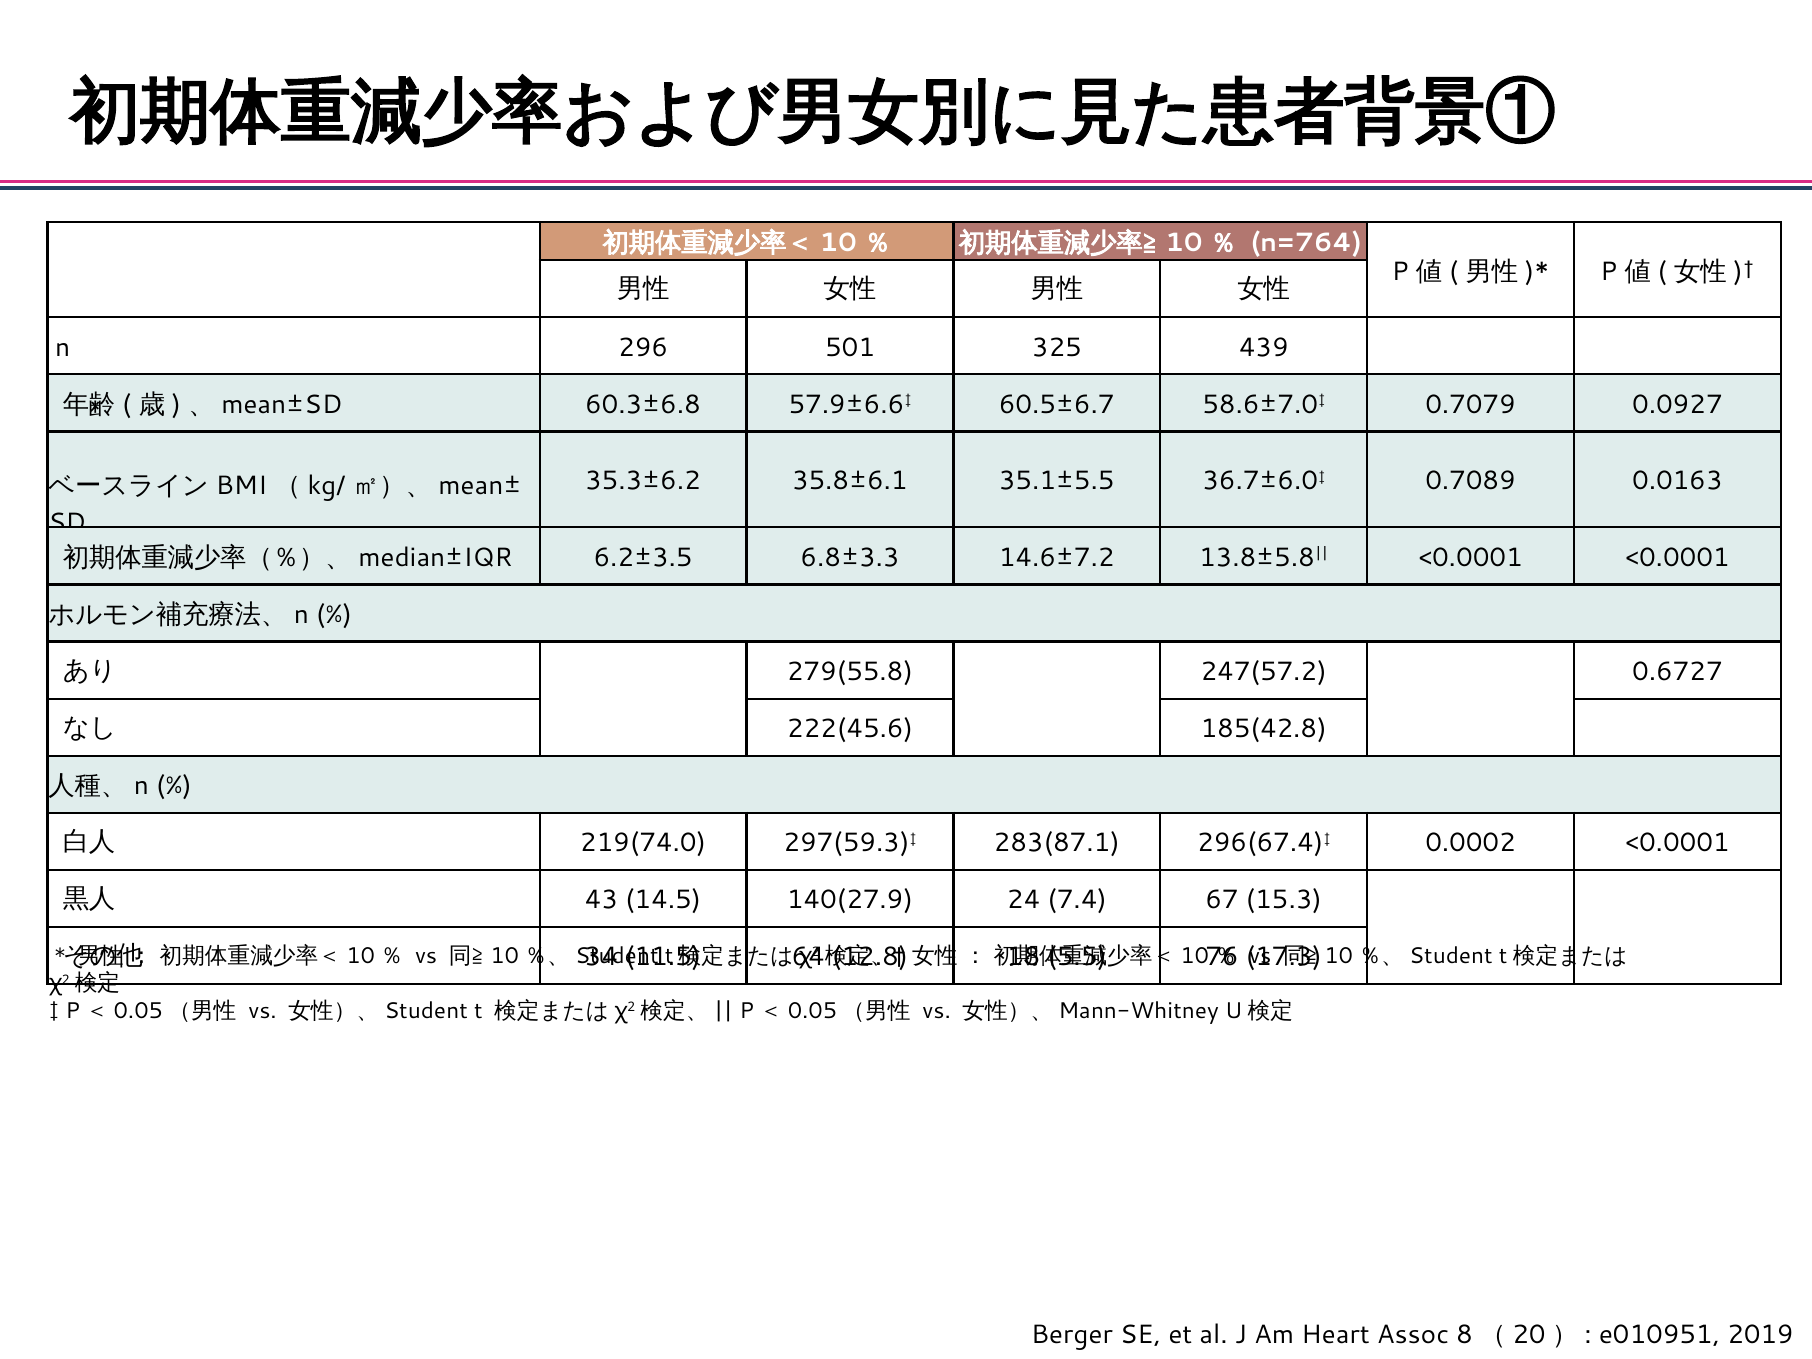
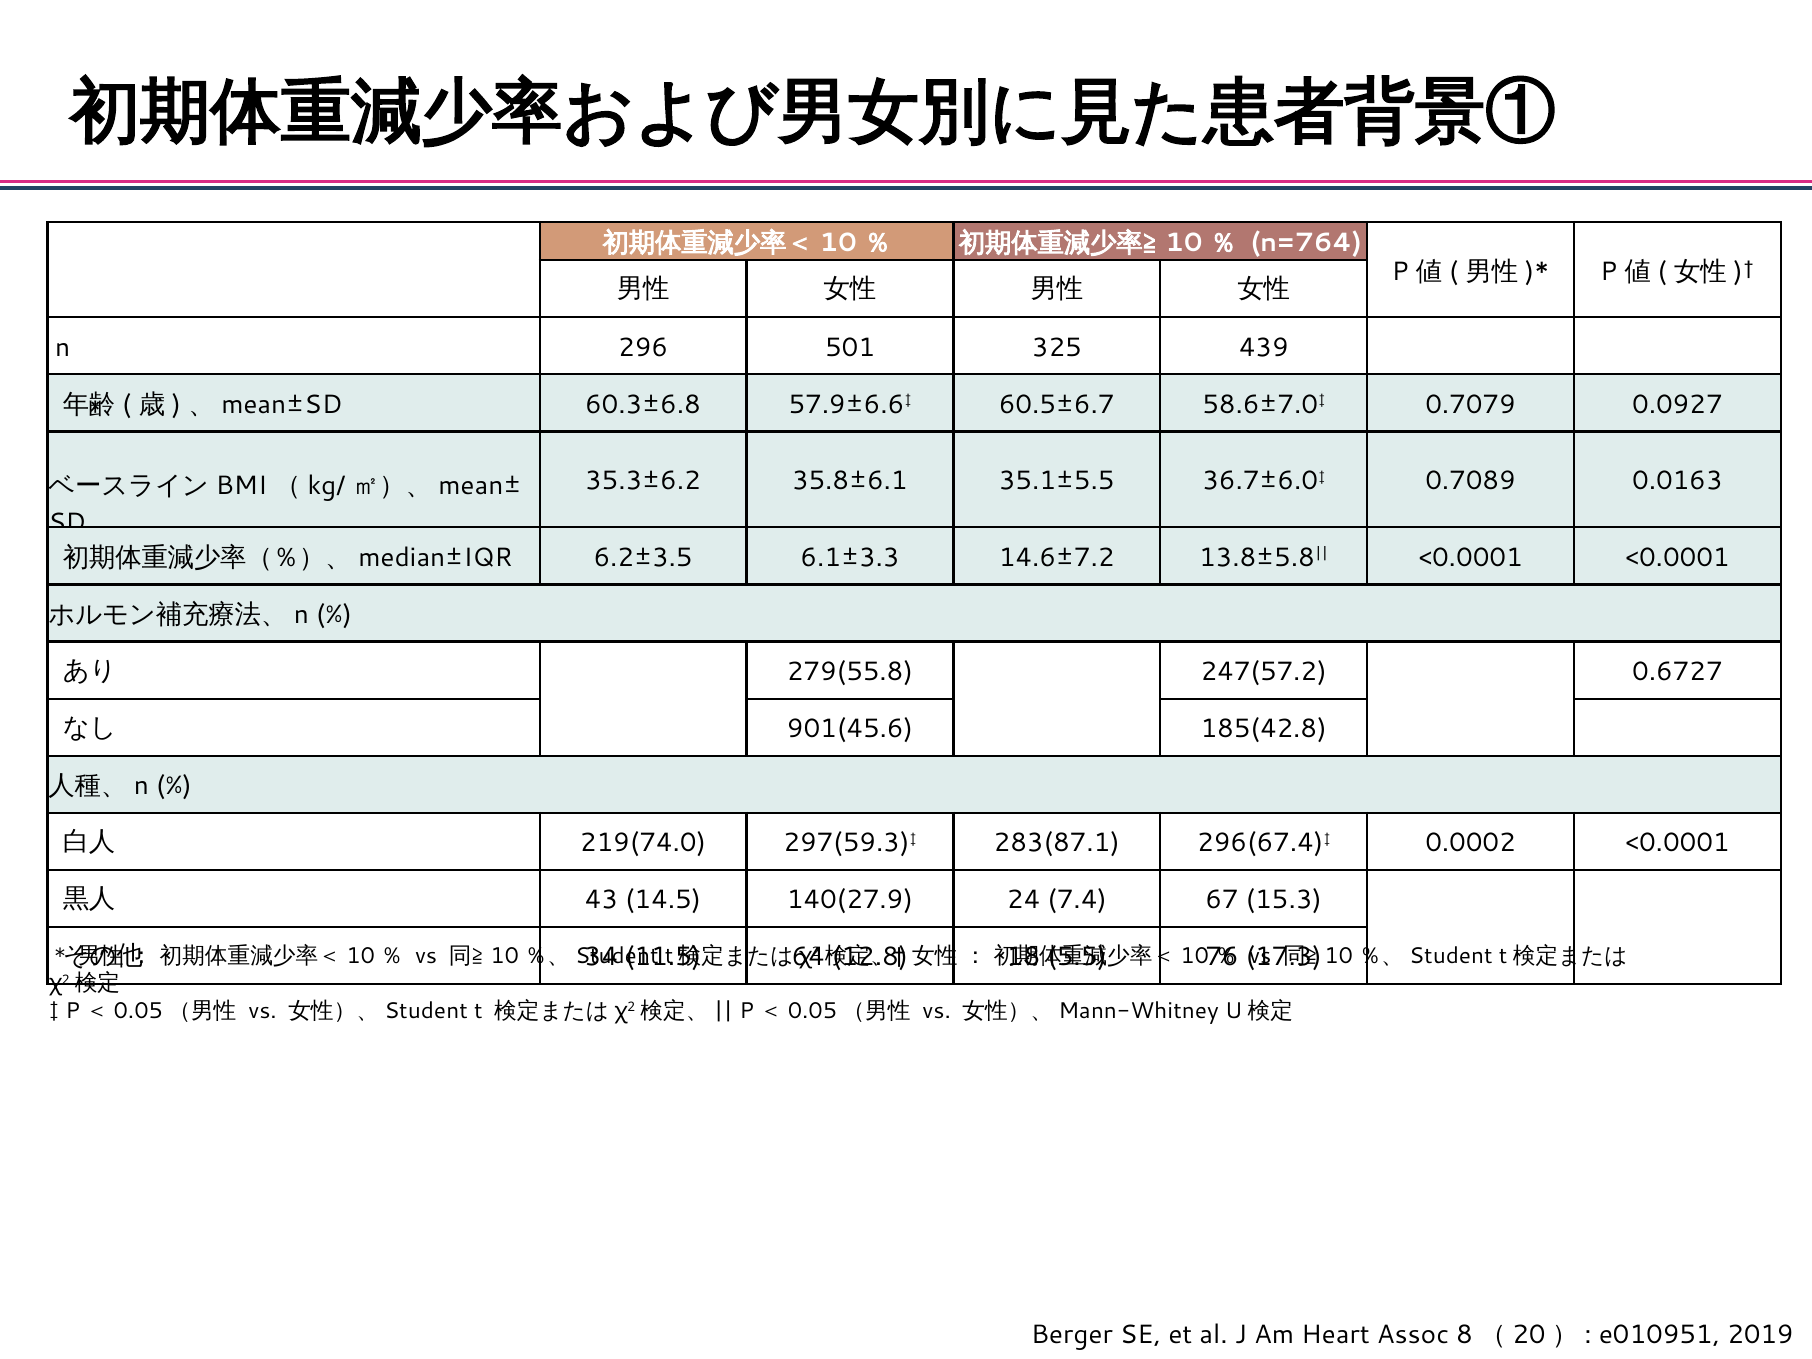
6.8±3.3: 6.8±3.3 -> 6.1±3.3 (850, 558)
222(45.6: 222(45.6 -> 901(45.6 (850, 729)
